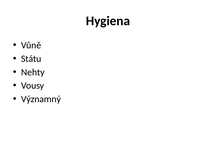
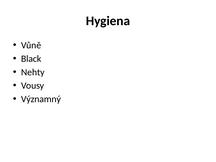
Státu: Státu -> Black (31, 59)
